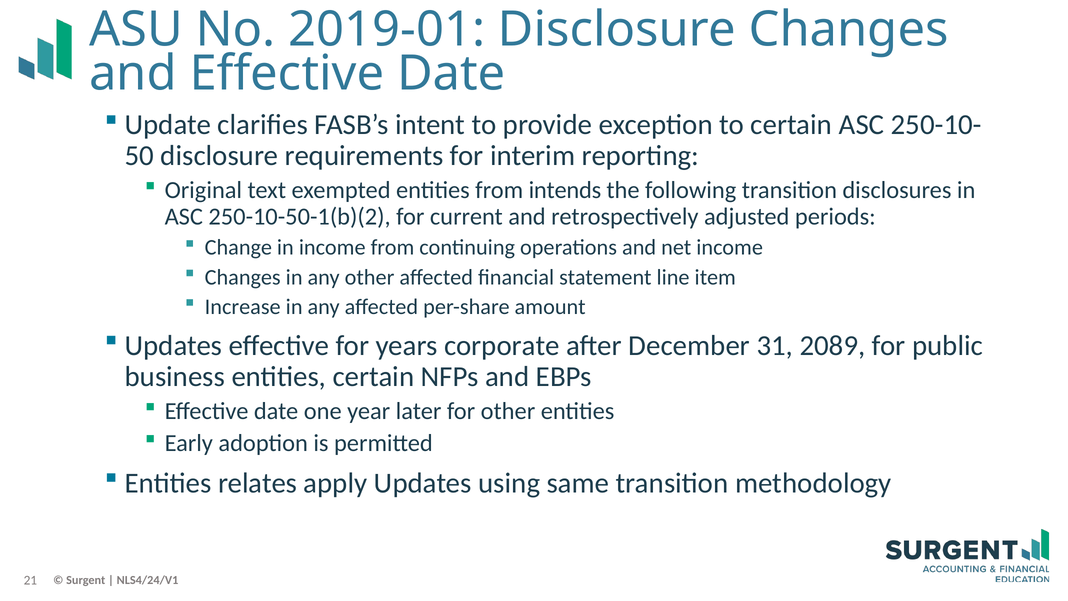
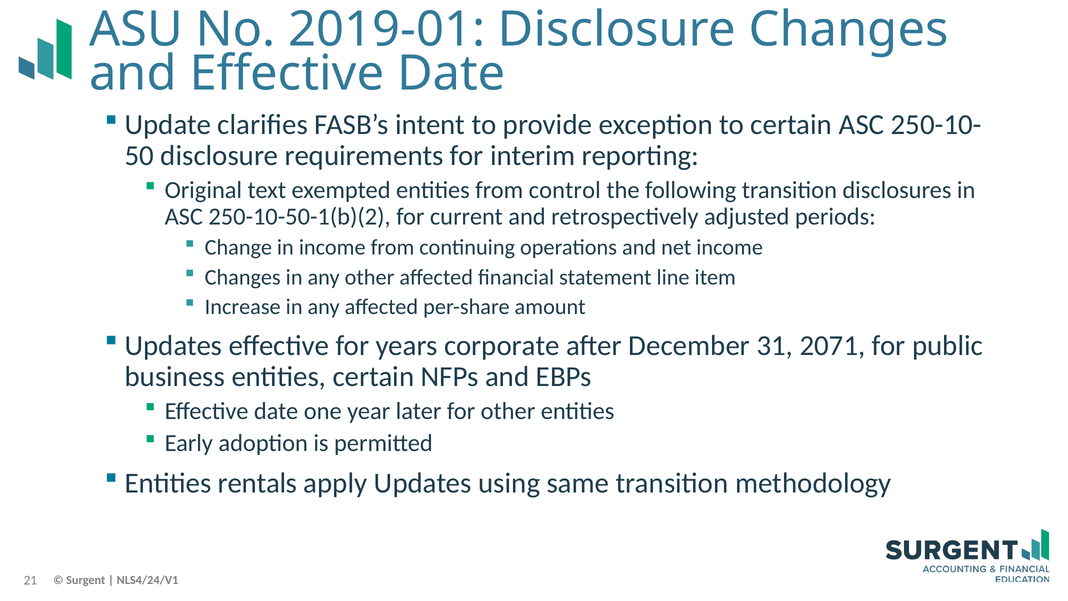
intends: intends -> control (565, 190)
2089: 2089 -> 2071 (833, 345)
relates: relates -> rentals (258, 483)
